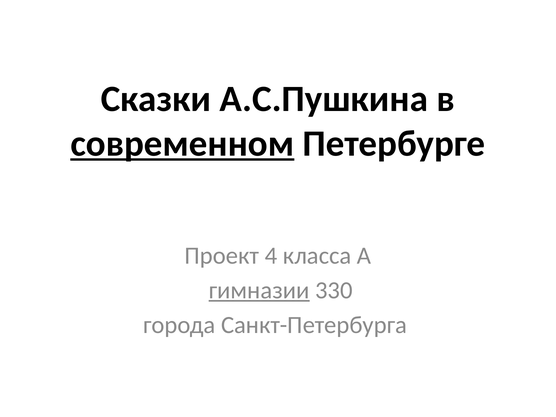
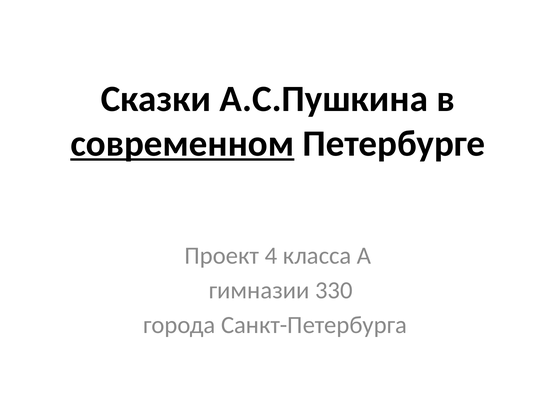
гимназии underline: present -> none (259, 290)
